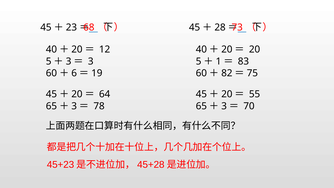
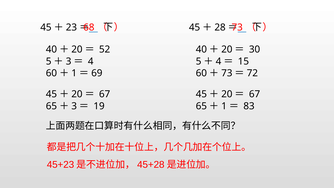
12: 12 -> 52 (105, 49)
20: 20 -> 30 (255, 49)
3: 3 -> 4 (91, 61)
1: 1 -> 4 (218, 61)
83: 83 -> 15 (243, 61)
6: 6 -> 1 (74, 73)
19: 19 -> 69 (97, 73)
82: 82 -> 73 (227, 73)
75: 75 -> 72 (252, 73)
64: 64 -> 67 (105, 94)
55: 55 -> 67 (255, 94)
78: 78 -> 19 (99, 106)
3: 3 -> 1 (224, 106)
70: 70 -> 83 (249, 106)
